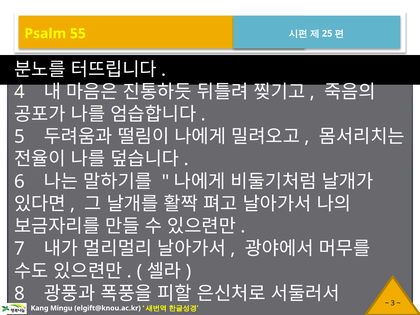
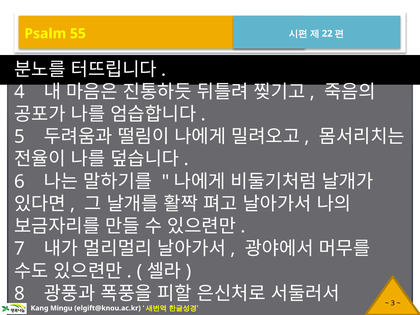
25: 25 -> 22 (327, 34)
